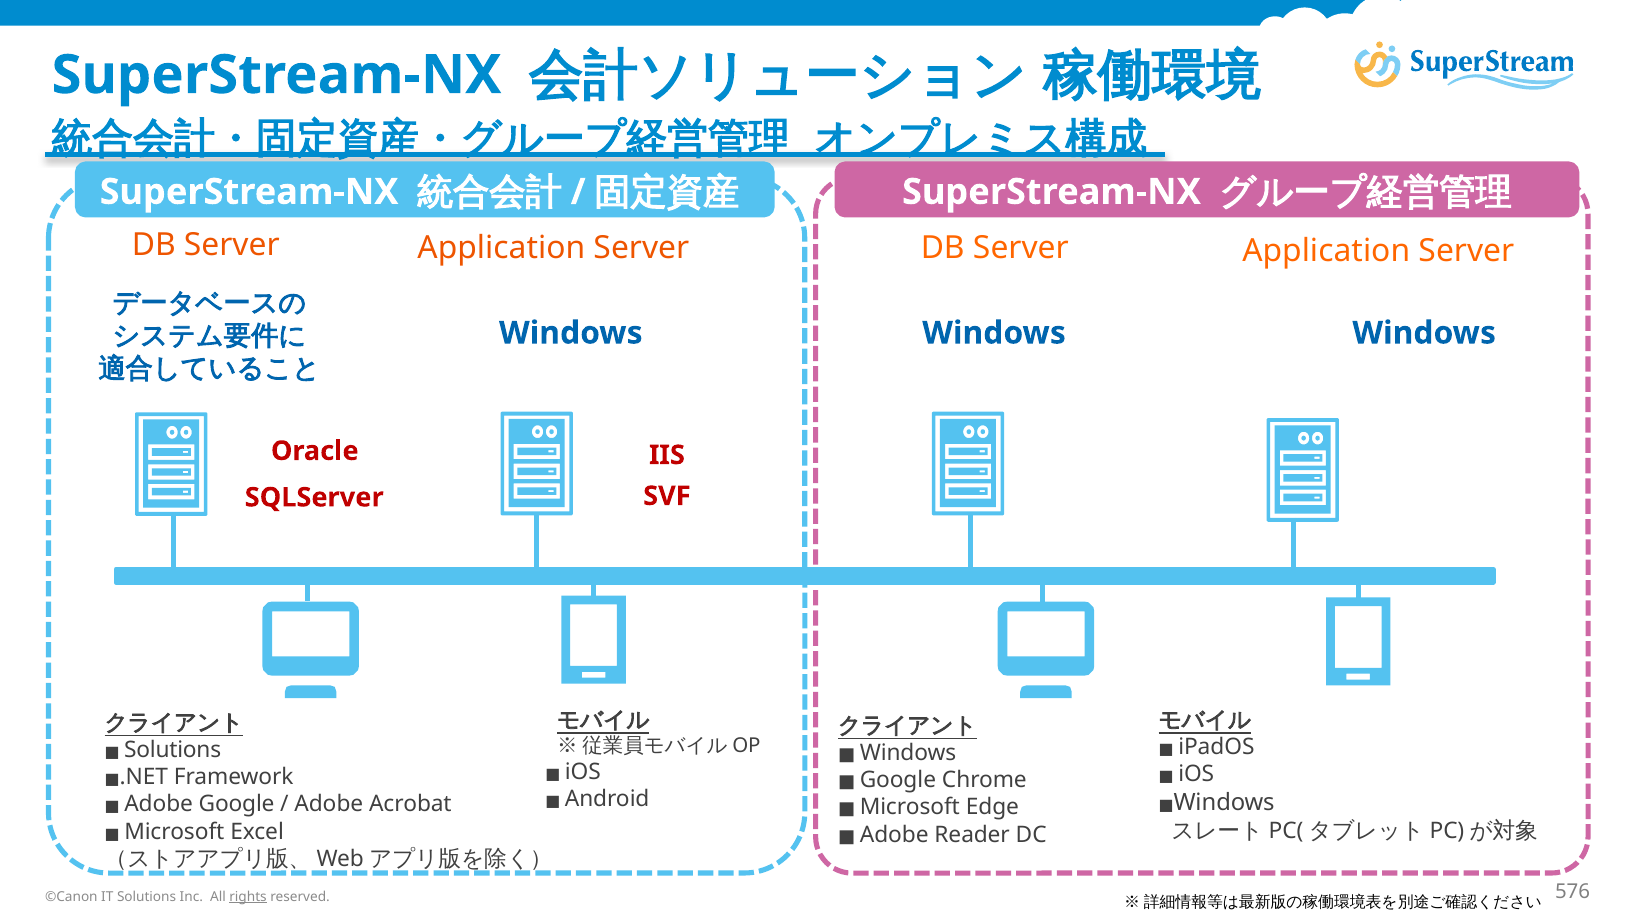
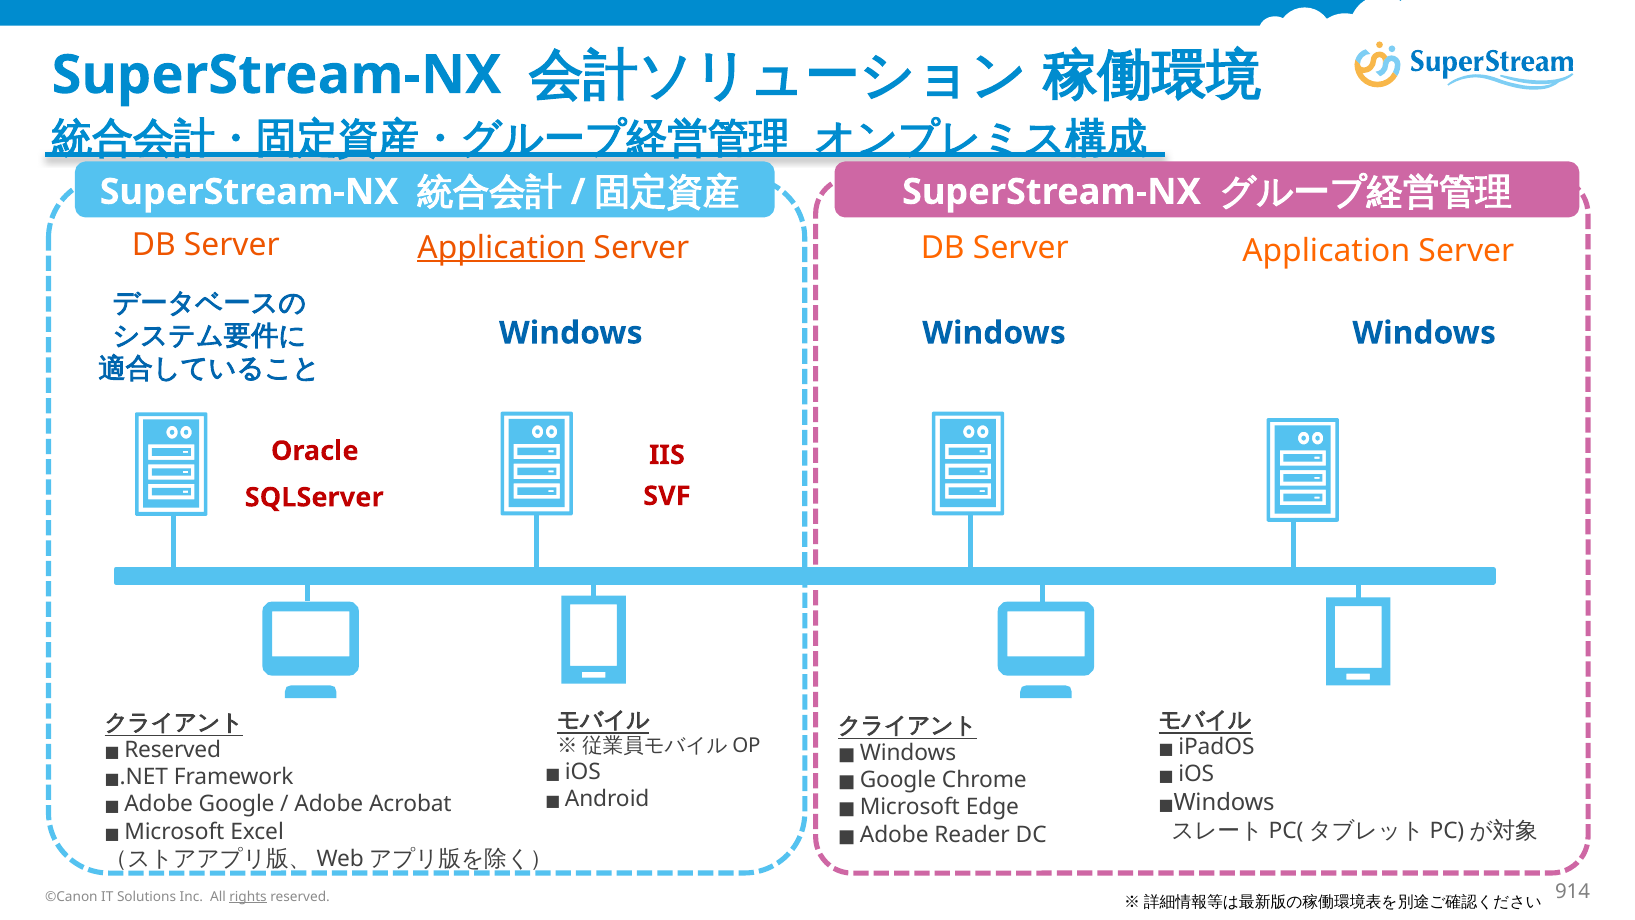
Application underline: none -> present (501, 248)
Solutions: Solutions -> Reserved (173, 750)
576: 576 -> 914 (1573, 892)
